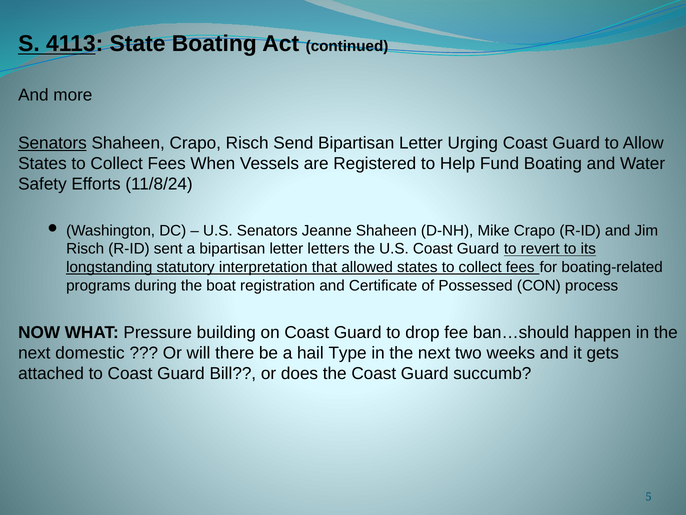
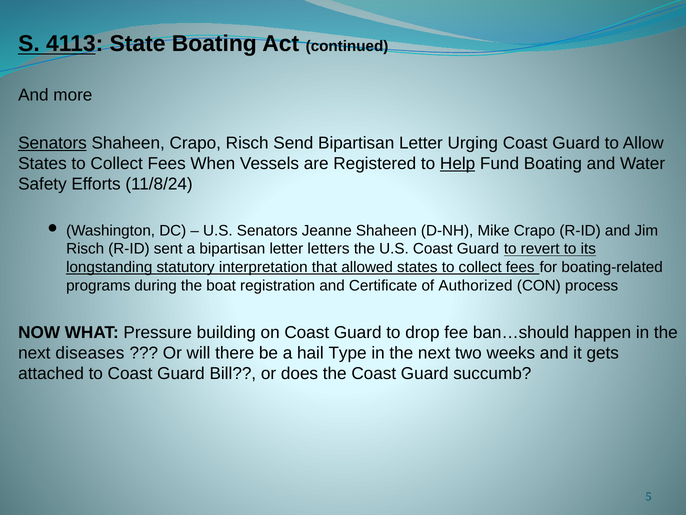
Help underline: none -> present (458, 163)
Possessed: Possessed -> Authorized (475, 285)
domestic: domestic -> diseases (90, 353)
